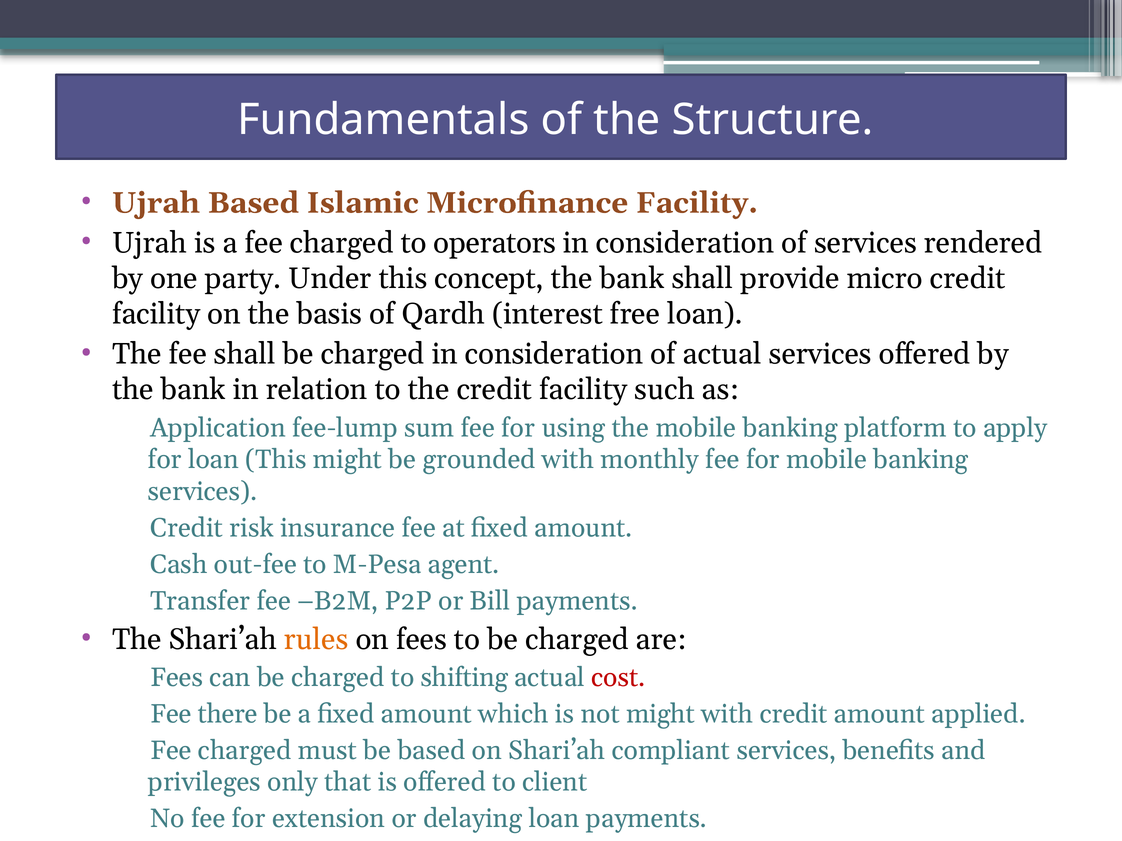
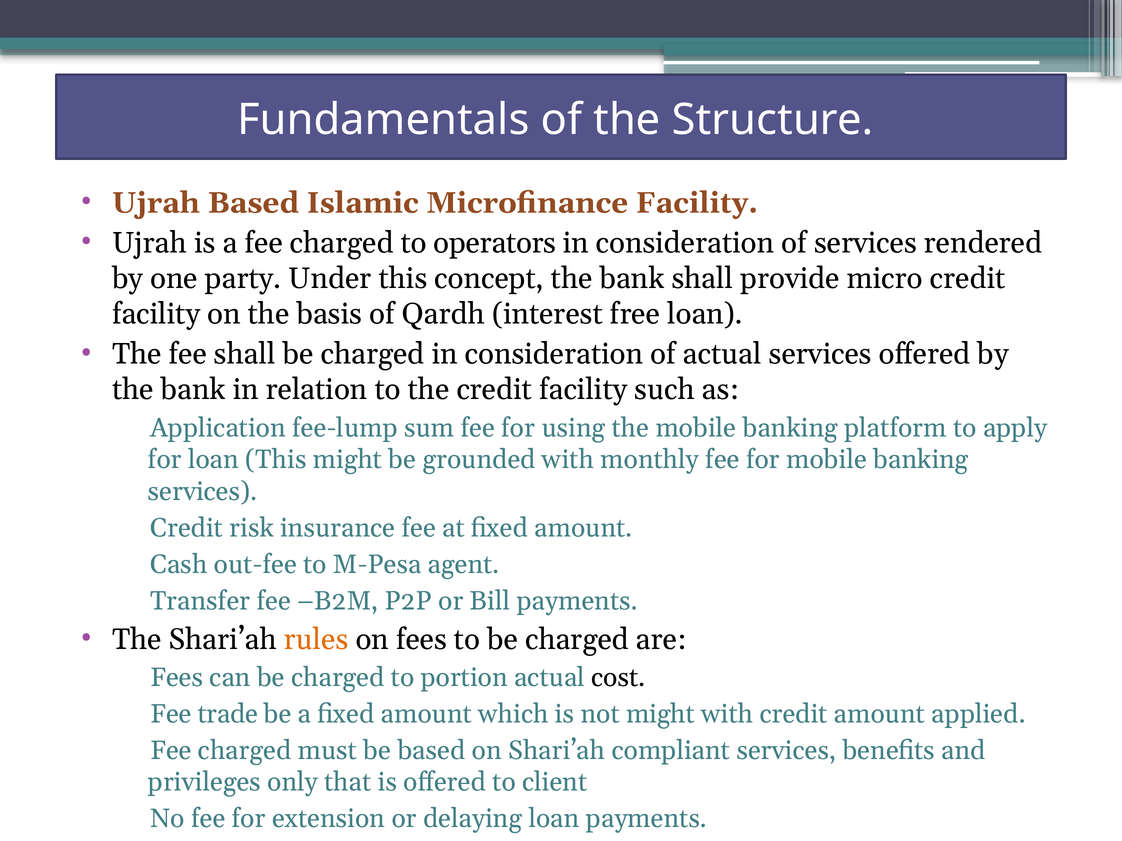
shifting: shifting -> portion (464, 678)
cost colour: red -> black (618, 678)
there: there -> trade (228, 714)
